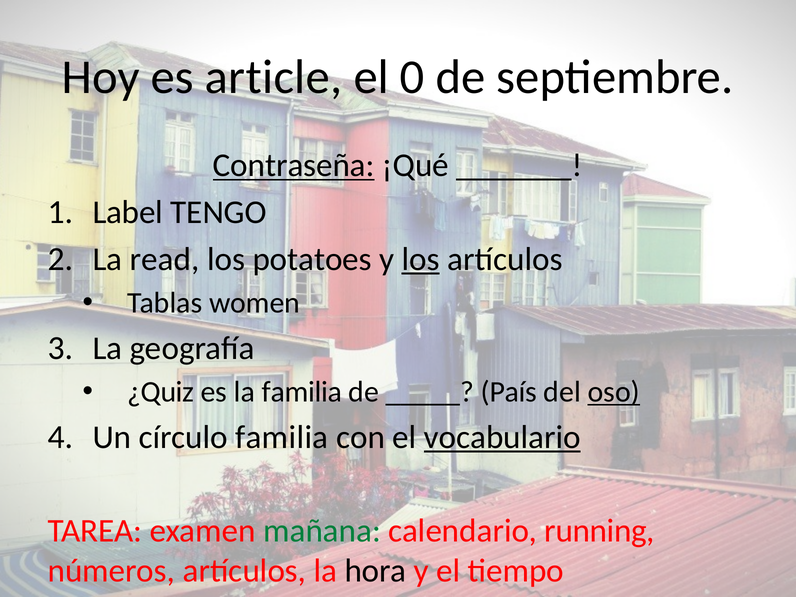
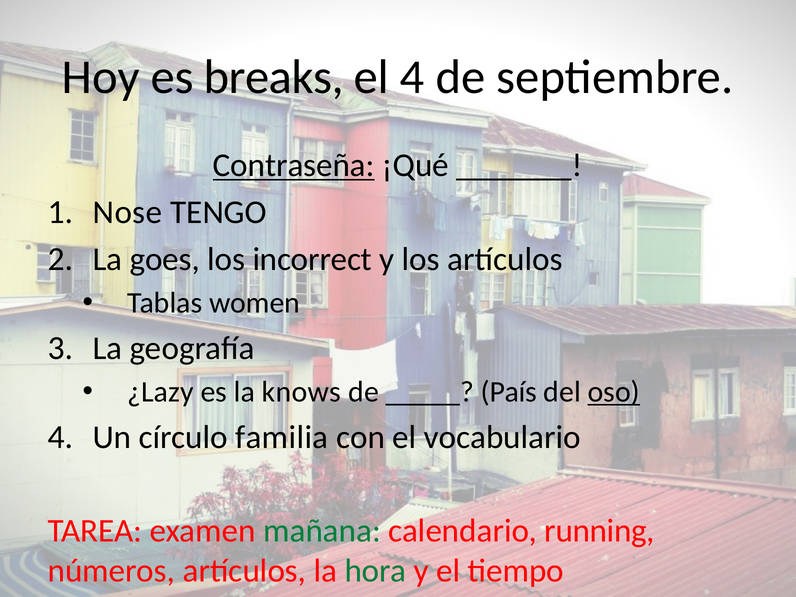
article: article -> breaks (274, 77)
el 0: 0 -> 4 (412, 77)
Label: Label -> Nose (128, 212)
read: read -> goes (165, 259)
potatoes: potatoes -> incorrect (312, 259)
los underline: present -> none (421, 259)
¿Quiz: ¿Quiz -> ¿Lazy (161, 392)
la familia: familia -> knows (302, 392)
vocabulario underline: present -> none (502, 437)
hora colour: black -> green (375, 571)
